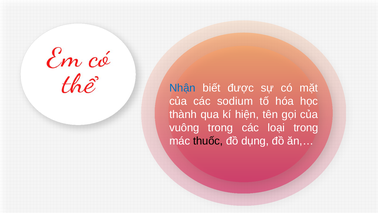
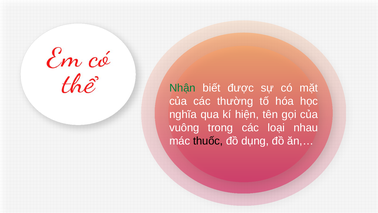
Nhận colour: blue -> green (182, 88)
sodium: sodium -> thường (235, 101)
thành: thành -> nghĩa (183, 114)
loại trong: trong -> nhau (306, 127)
